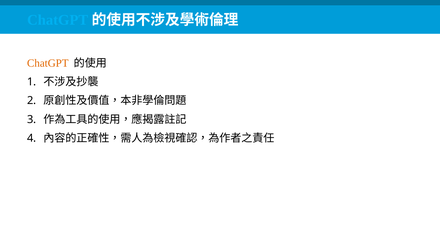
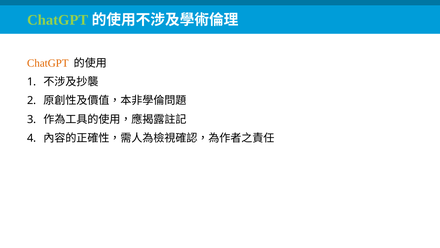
ChatGPT colour: light blue -> light green (58, 20)
